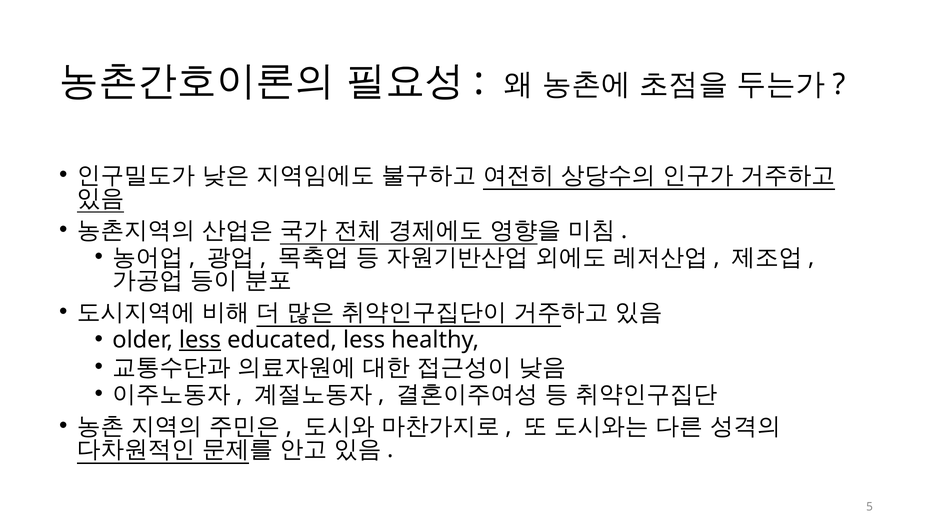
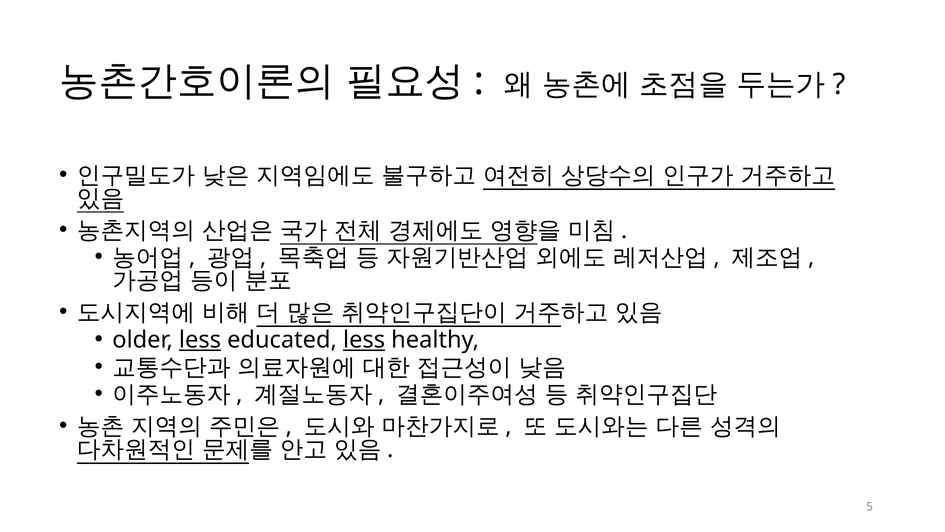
less underline: none -> present (364, 340)
